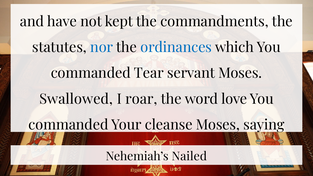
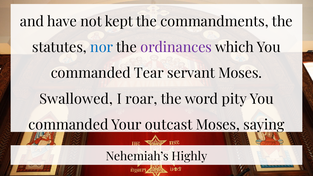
ordinances colour: blue -> purple (176, 47)
love: love -> pity (234, 99)
cleanse: cleanse -> outcast (169, 125)
Nailed: Nailed -> Highly (189, 157)
